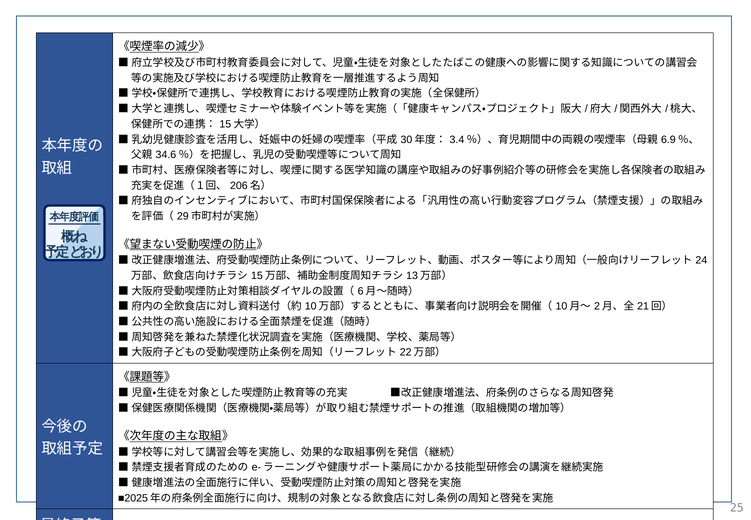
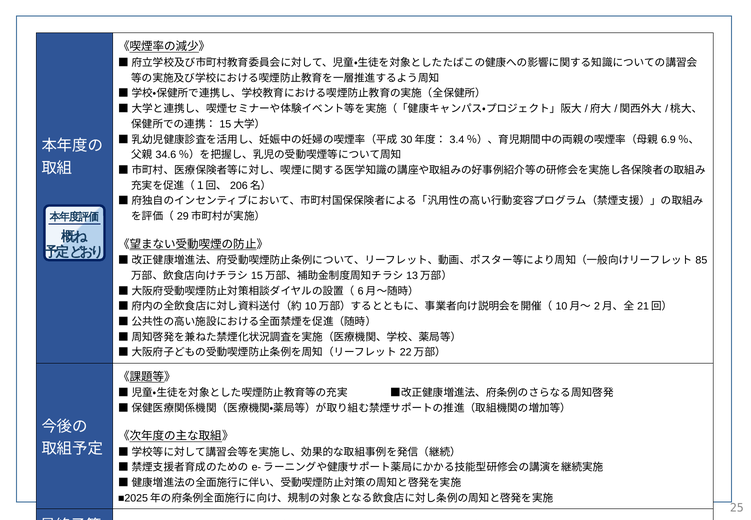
24: 24 -> 85 (701, 260)
